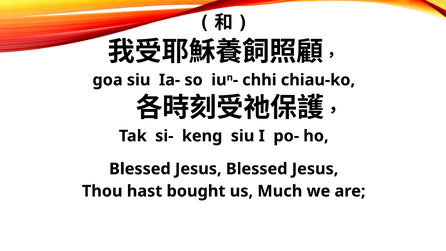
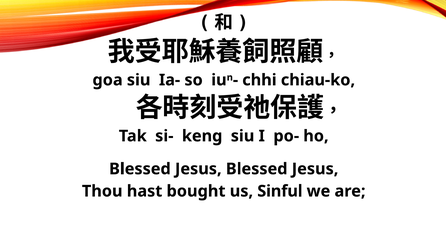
Much: Much -> Sinful (280, 191)
